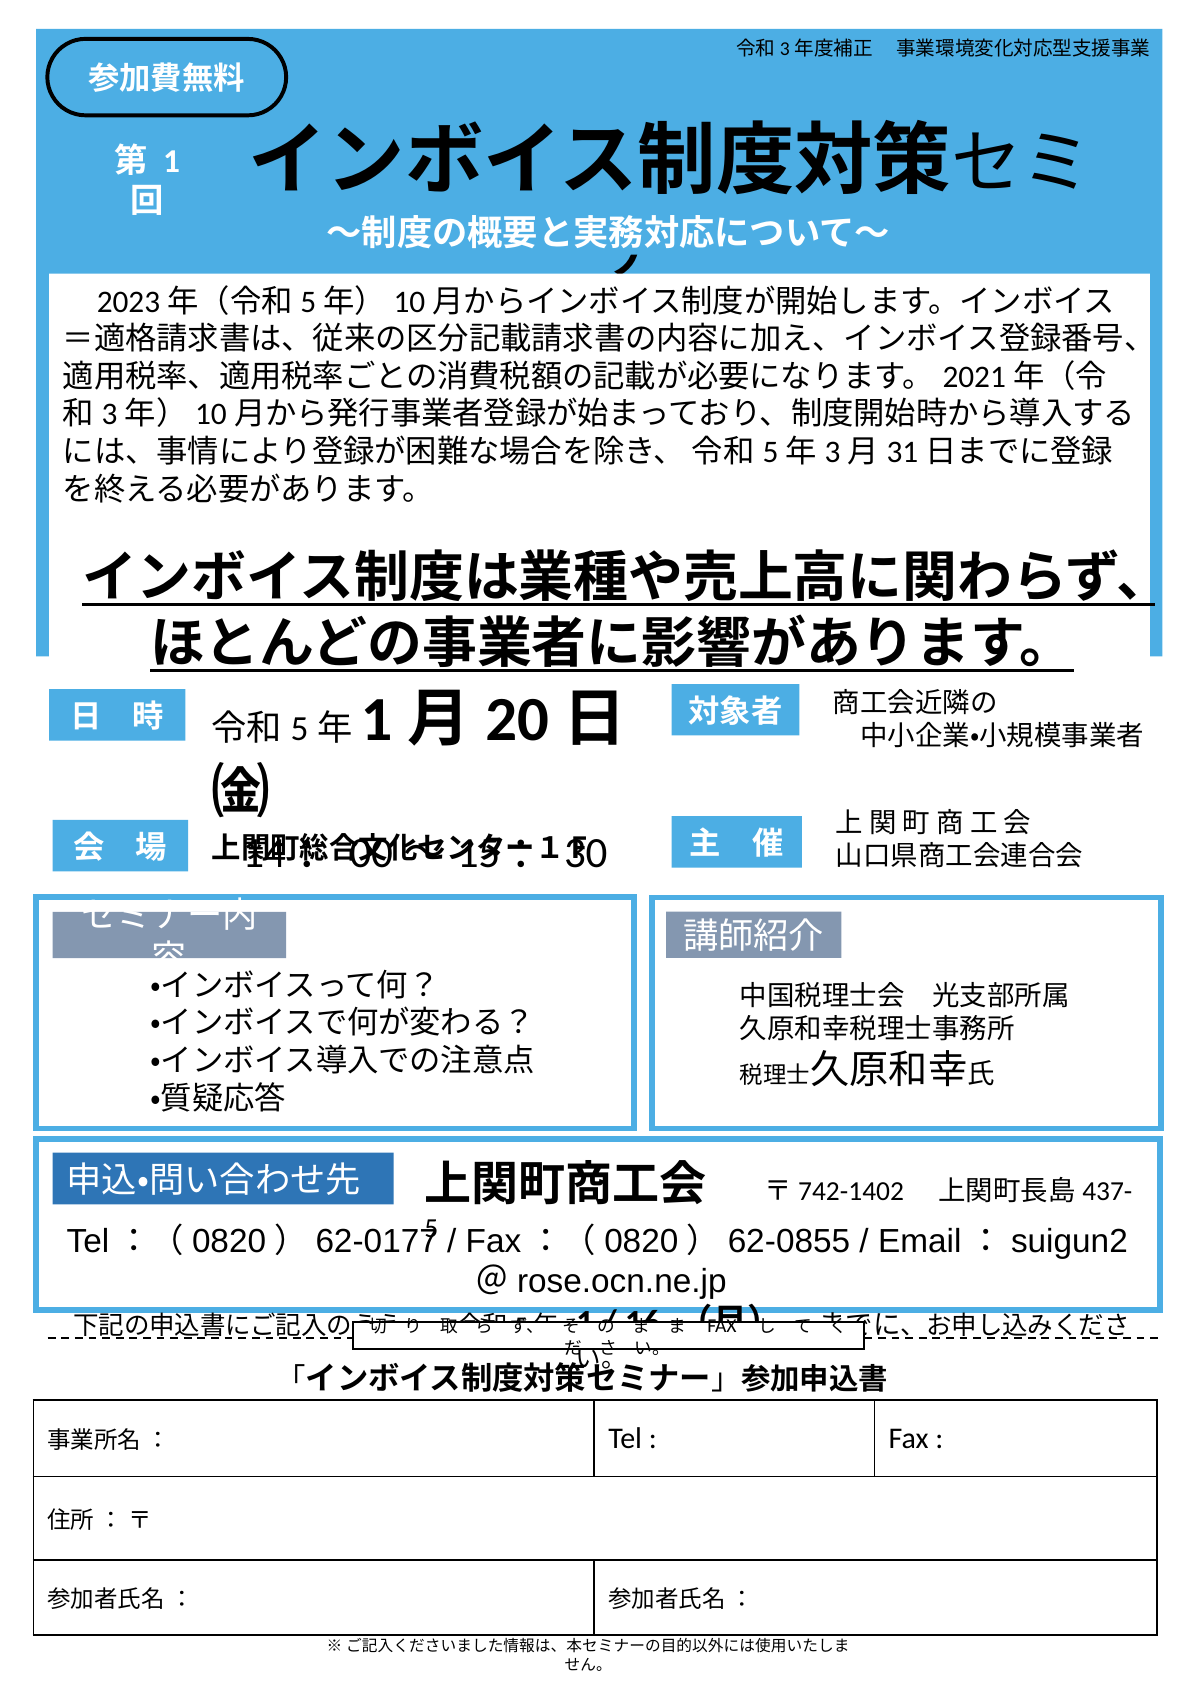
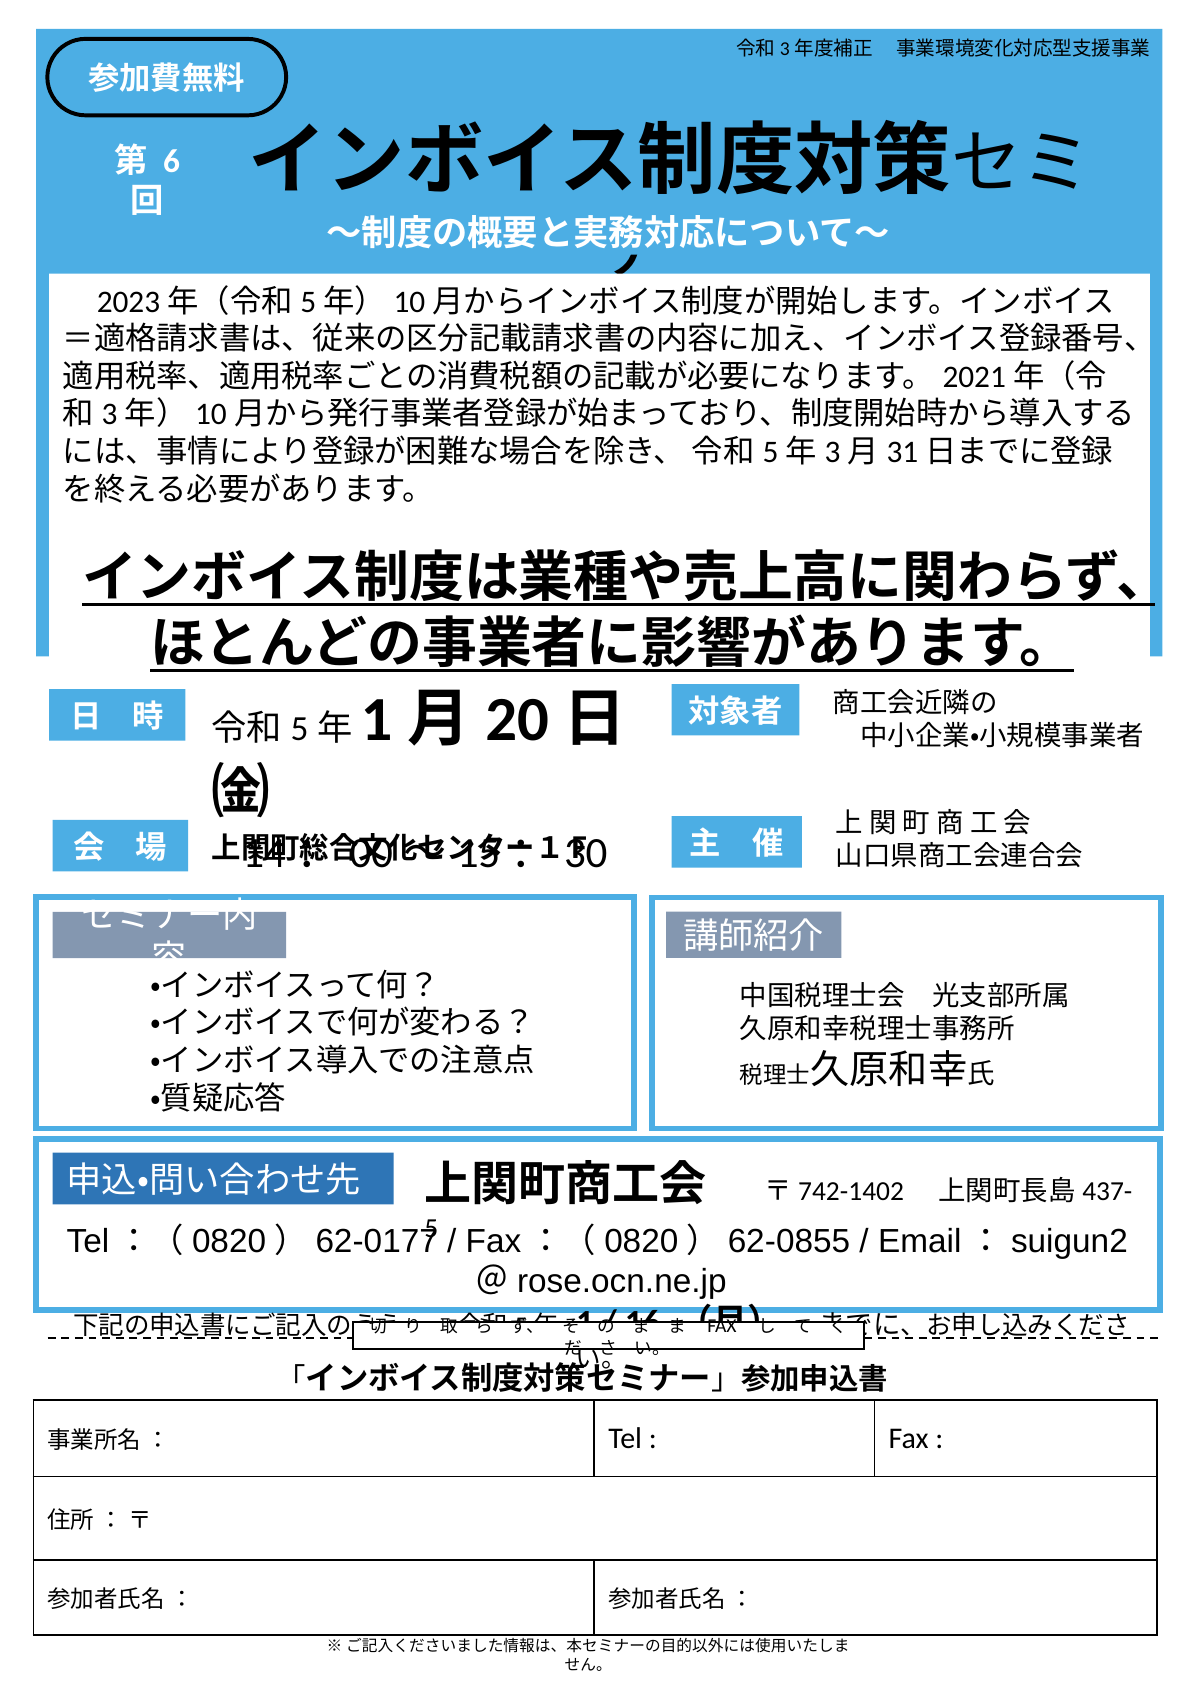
1: 1 -> 6 (171, 162)
